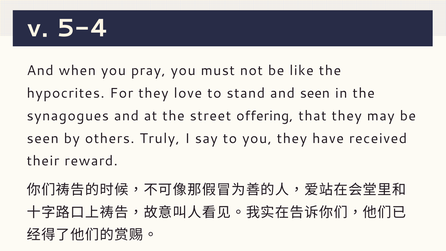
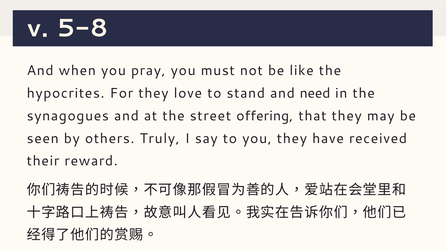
5-4: 5-4 -> 5-8 (83, 28)
and seen: seen -> need (315, 93)
